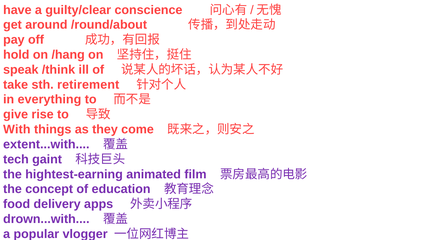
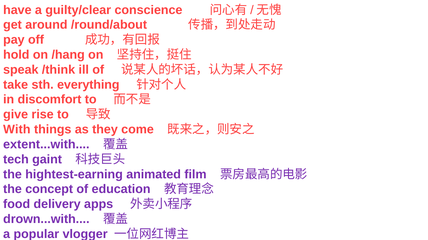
retirement: retirement -> everything (88, 85)
everything: everything -> discomfort (50, 100)
